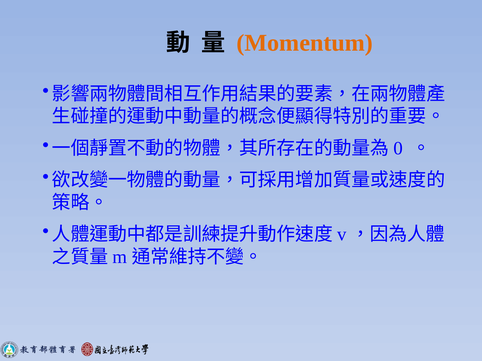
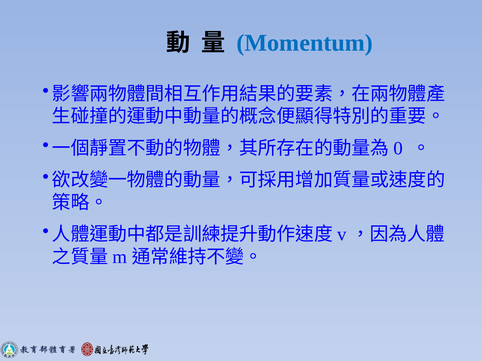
Momentum colour: orange -> blue (305, 43)
